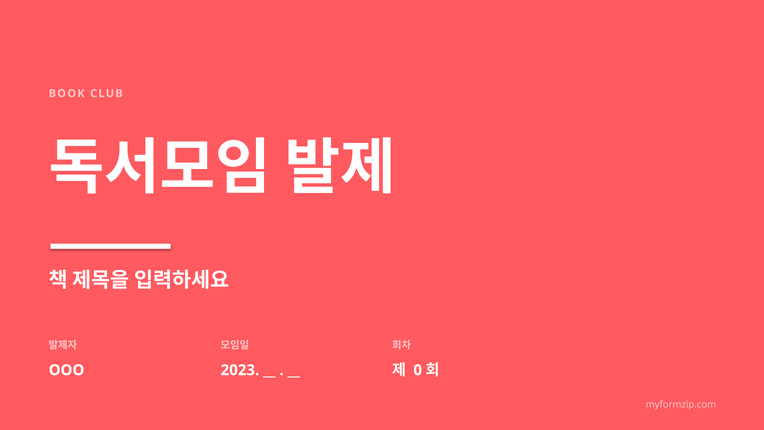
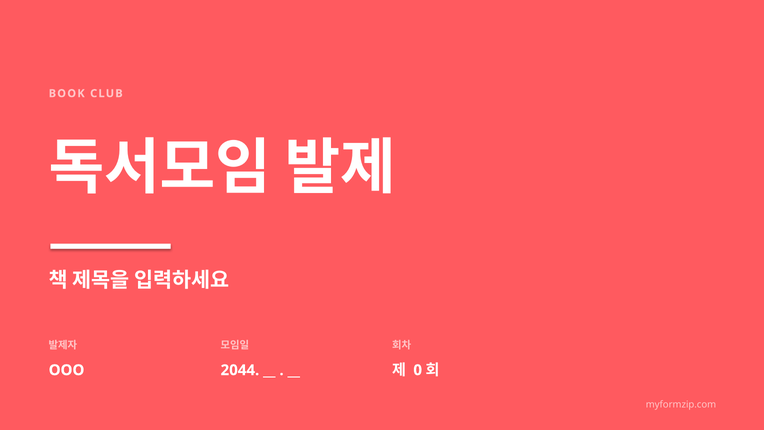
2023: 2023 -> 2044 (240, 370)
